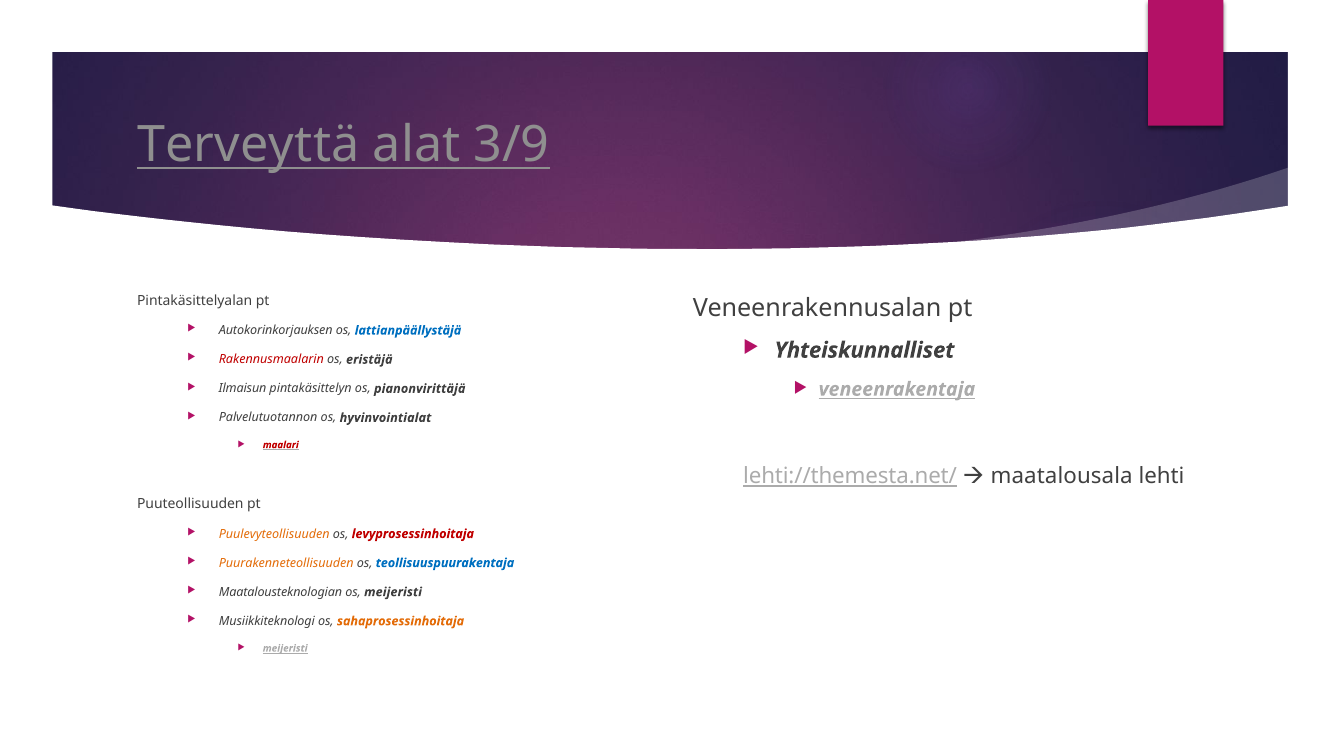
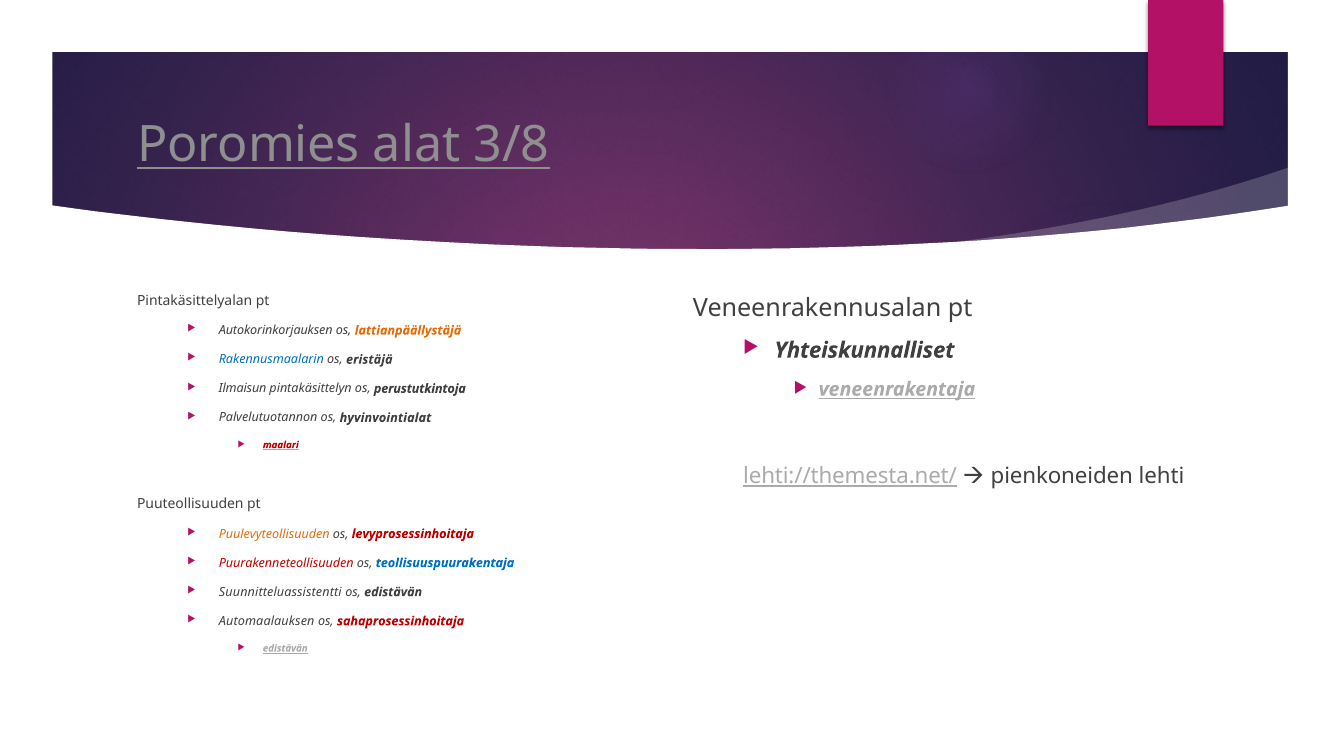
Terveyttä: Terveyttä -> Poromies (249, 145)
3/9: 3/9 -> 3/8 (511, 145)
lattianpäällystäjä colour: blue -> orange (408, 331)
Rakennusmaalarin colour: red -> blue (271, 360)
pianonvirittäjä: pianonvirittäjä -> perustutkintoja (420, 389)
maatalousala: maatalousala -> pienkoneiden (1062, 476)
Puurakenneteollisuuden colour: orange -> red (286, 563)
Maatalousteknologian: Maatalousteknologian -> Suunnitteluassistentti (280, 592)
os meijeristi: meijeristi -> edistävän (393, 592)
Musiikkiteknologi: Musiikkiteknologi -> Automaalauksen (267, 621)
sahaprosessinhoitaja colour: orange -> red (401, 621)
meijeristi: meijeristi -> edistävän (285, 649)
